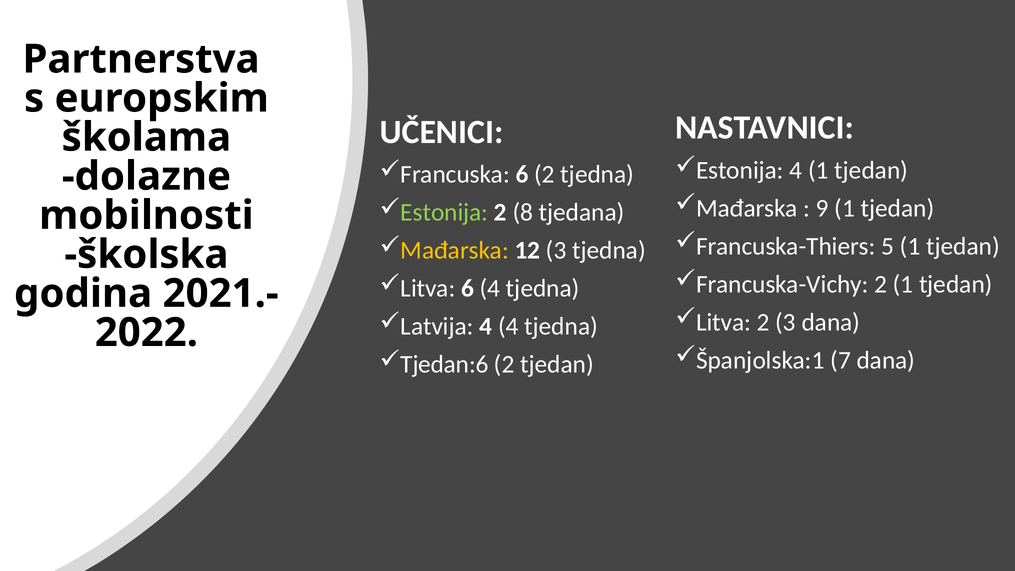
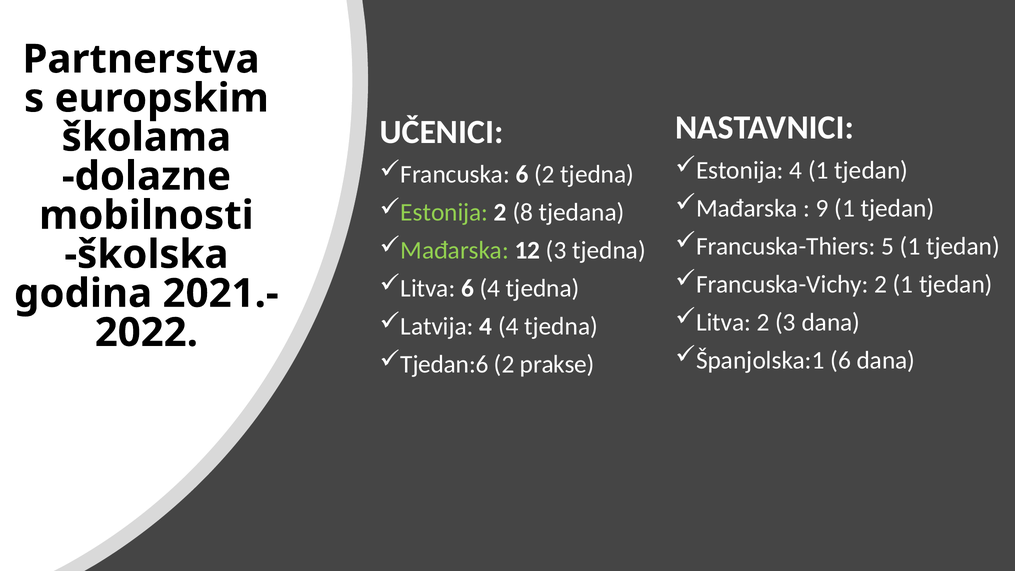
Mađarska colour: yellow -> light green (455, 251)
Španjolska:1 7: 7 -> 6 (841, 360)
2 tjedan: tjedan -> prakse (557, 364)
